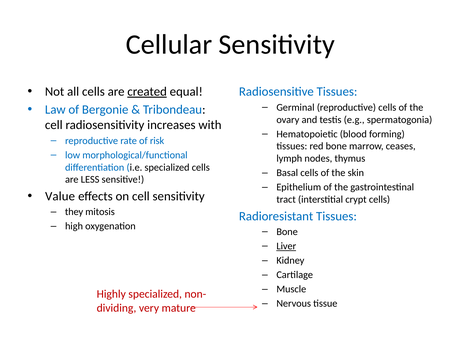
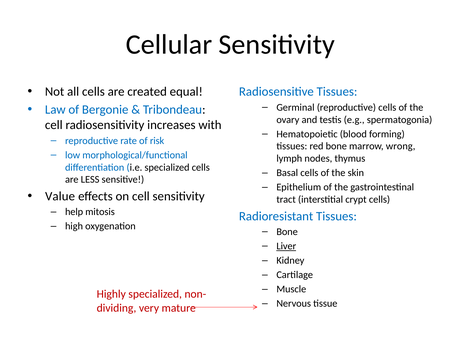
created underline: present -> none (147, 92)
ceases: ceases -> wrong (401, 146)
they: they -> help (74, 212)
